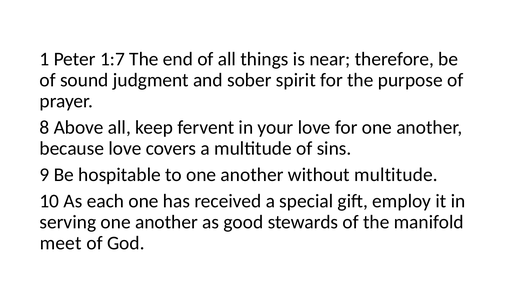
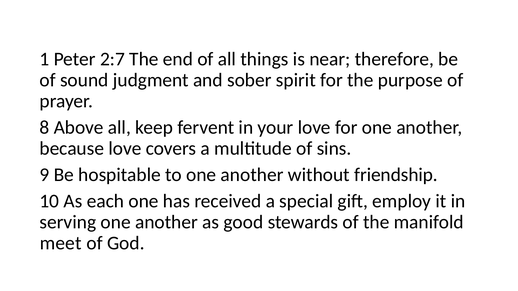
1:7: 1:7 -> 2:7 (112, 59)
without multitude: multitude -> friendship (396, 175)
